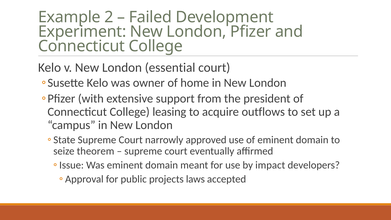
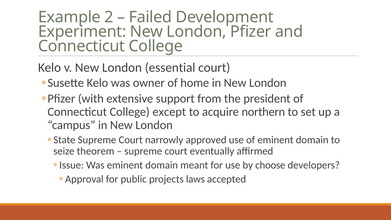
leasing: leasing -> except (169, 112)
outflows: outflows -> northern (263, 112)
impact: impact -> choose (270, 165)
